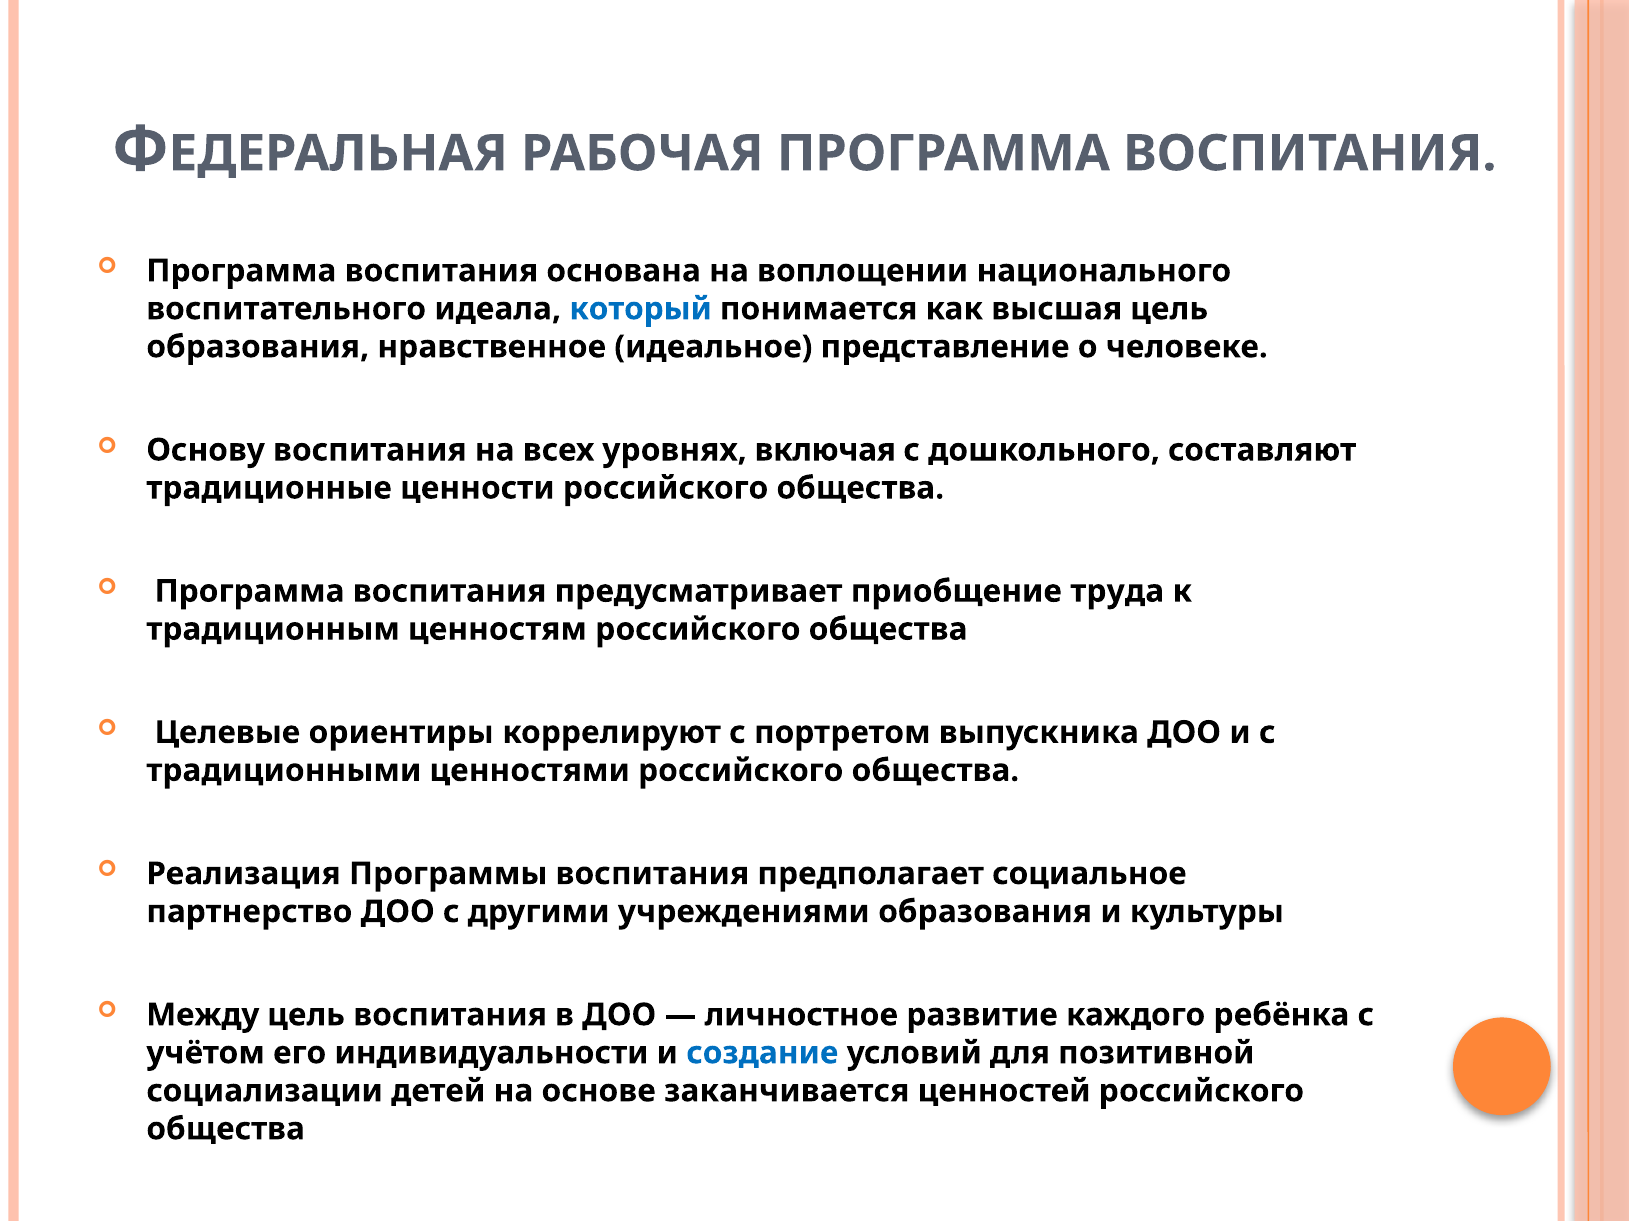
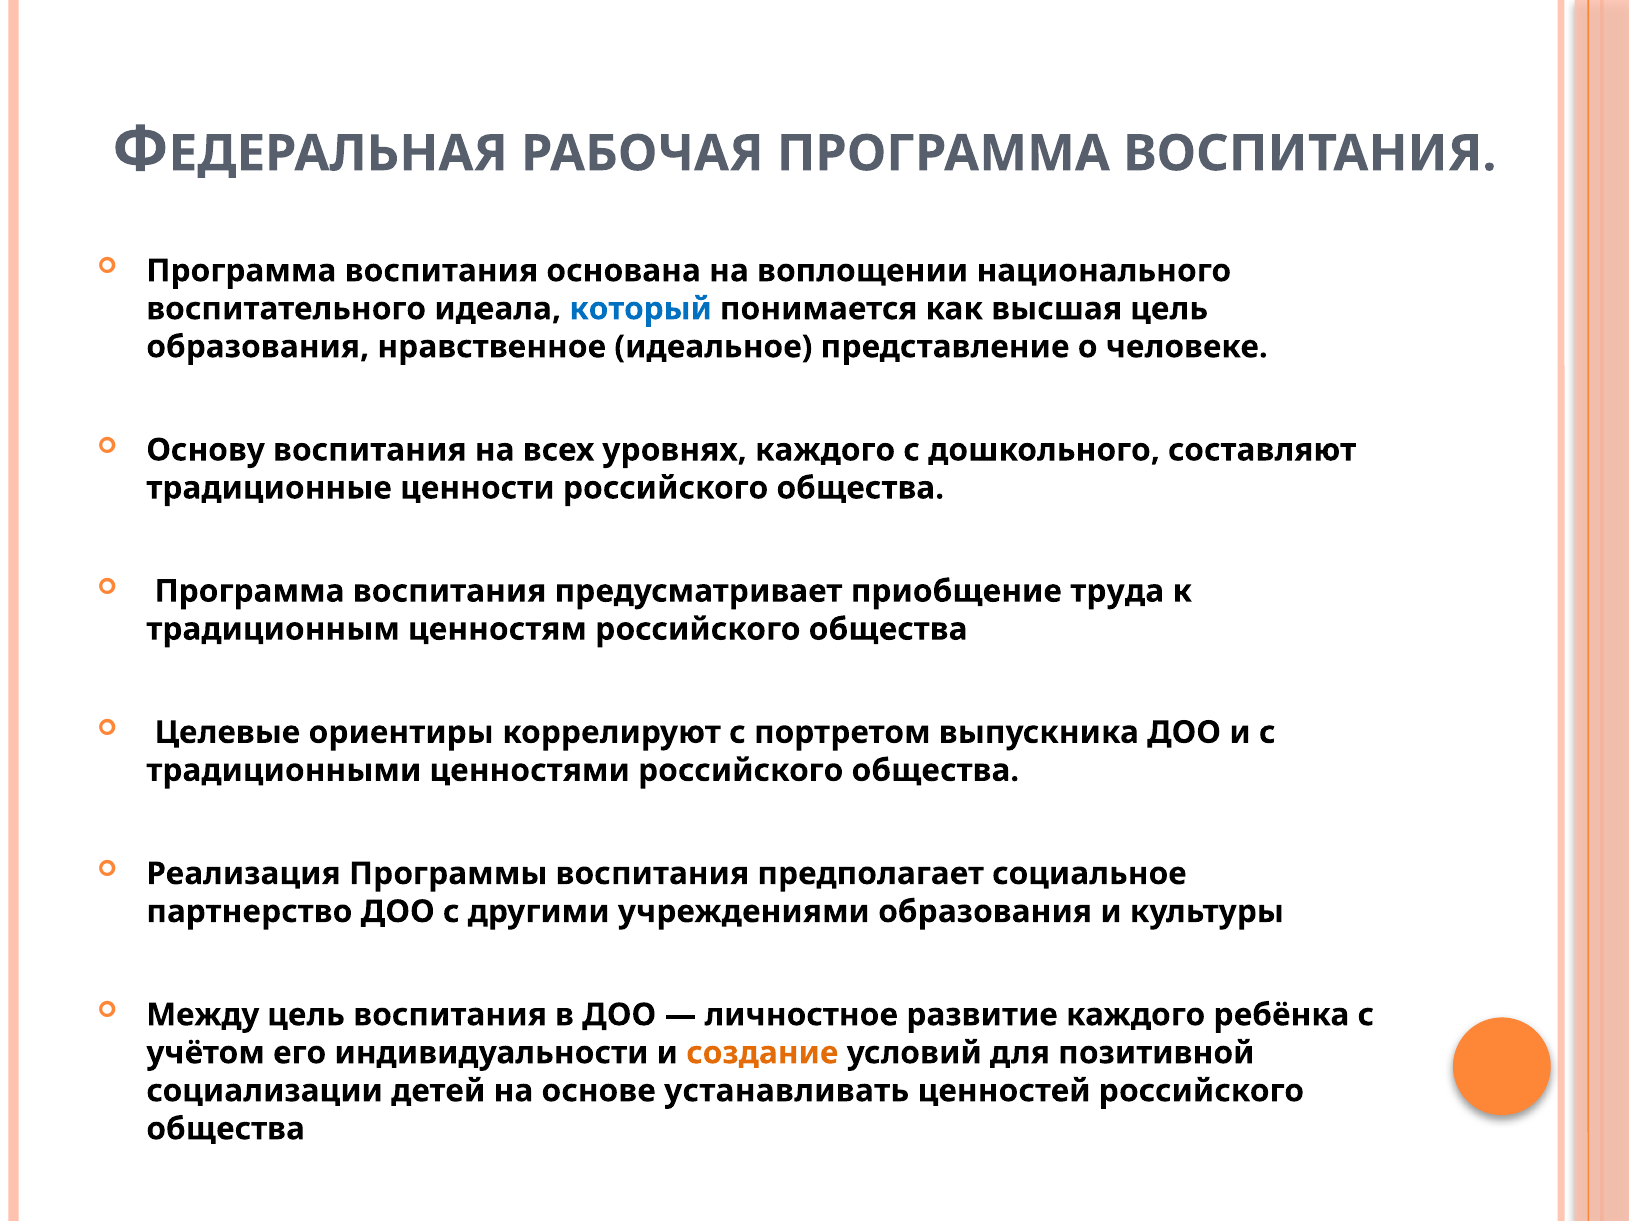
уровнях включая: включая -> каждого (825, 450)
создание colour: blue -> orange (762, 1054)
заканчивается: заканчивается -> устанавливать (787, 1092)
